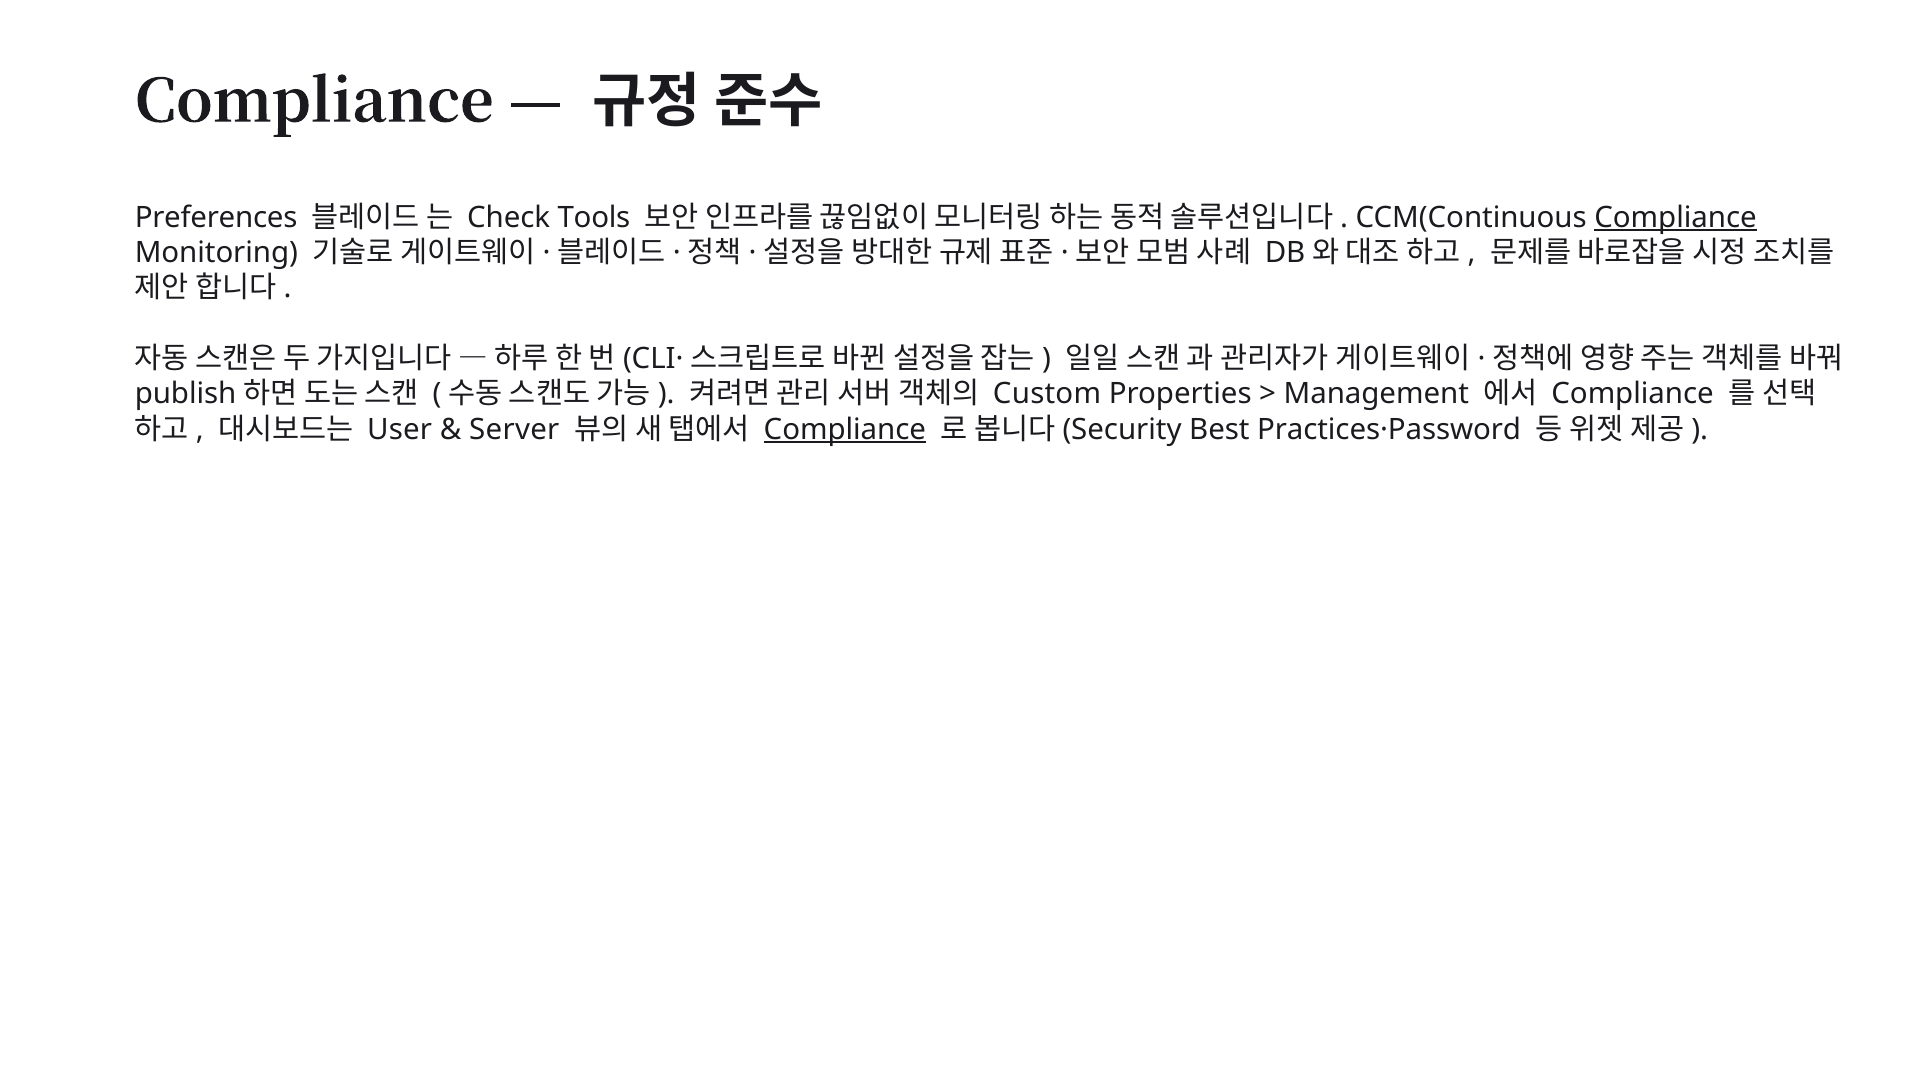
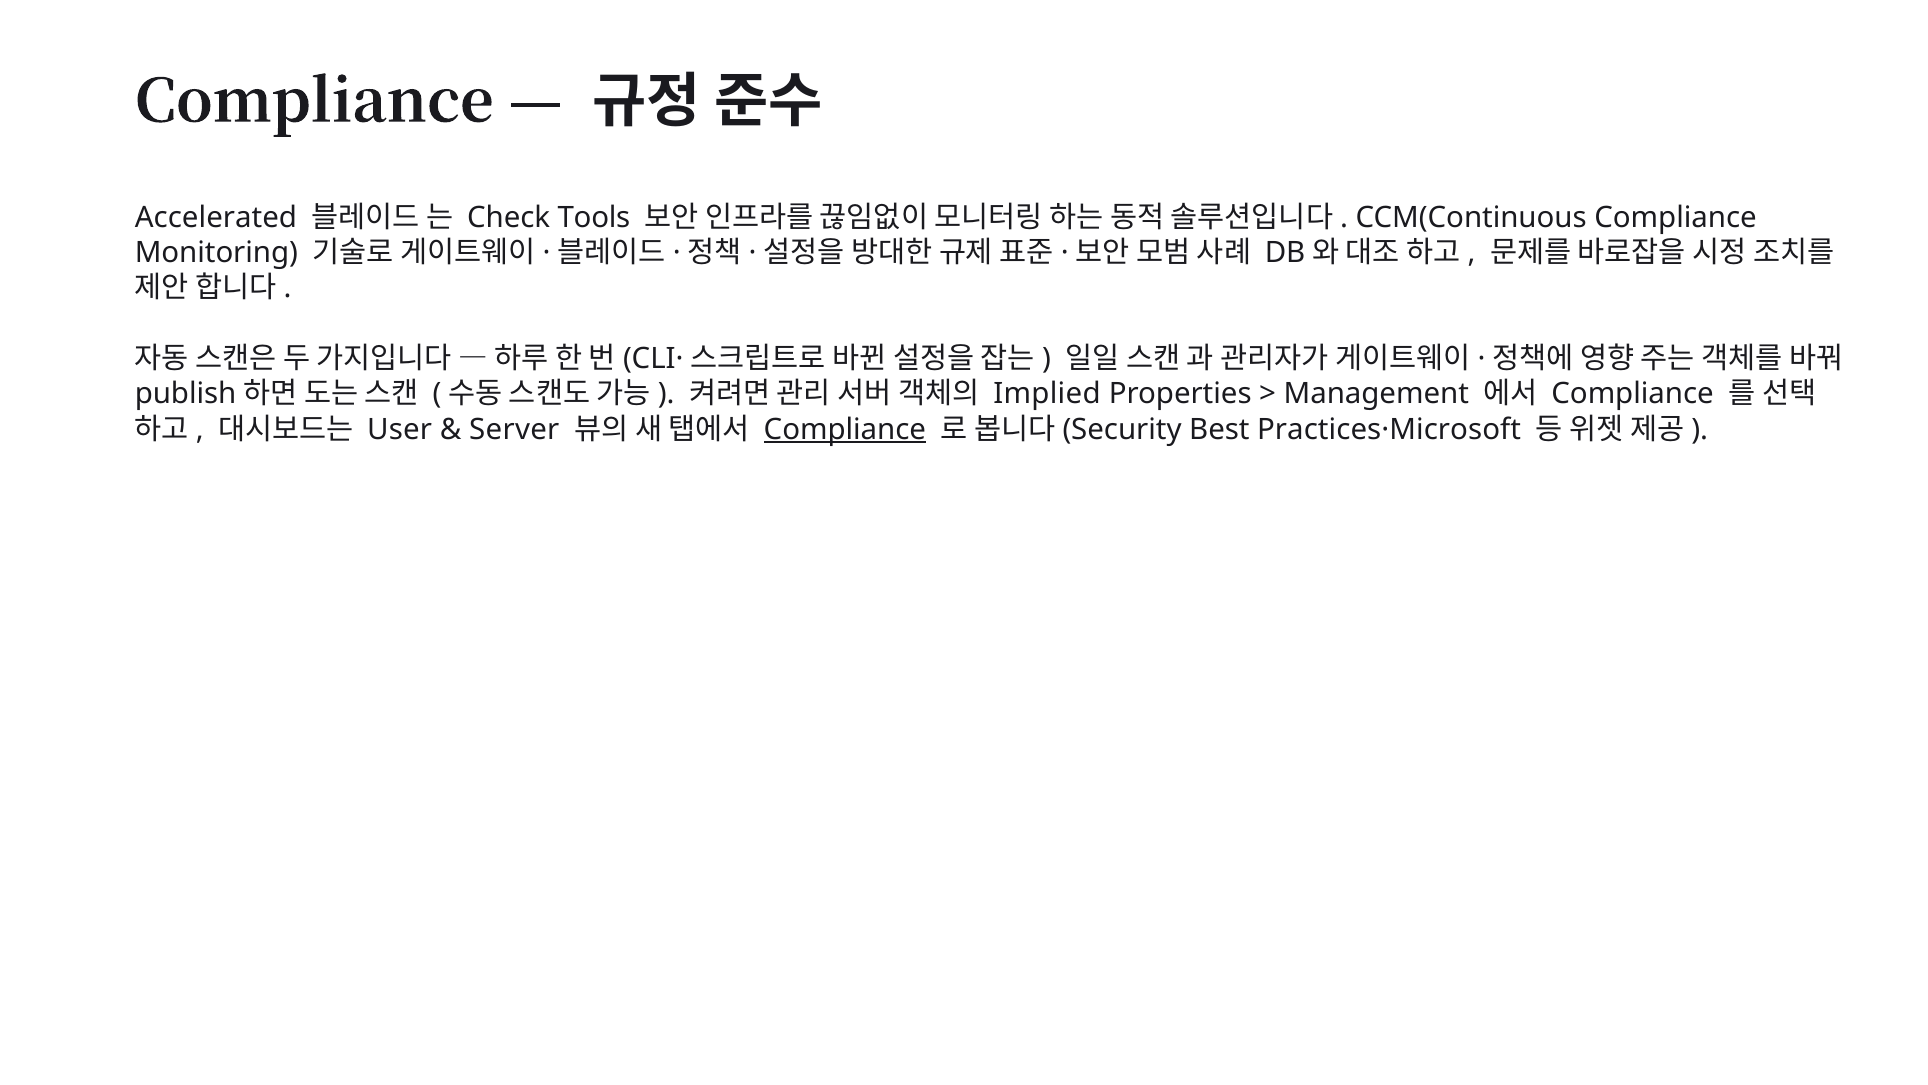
Preferences: Preferences -> Accelerated (216, 217)
Compliance underline: present -> none (1676, 217)
Custom: Custom -> Implied (1047, 394)
Practices·Password: Practices·Password -> Practices·Microsoft (1389, 429)
